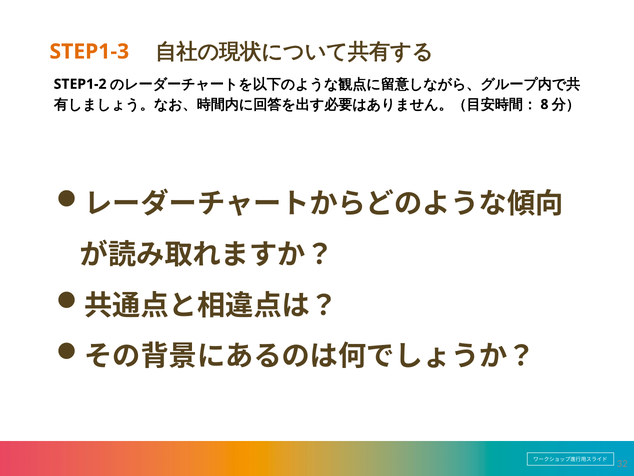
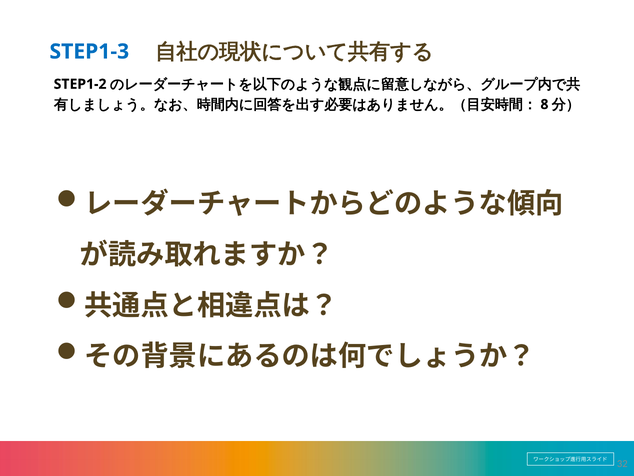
STEP1-3 colour: orange -> blue (89, 52)
